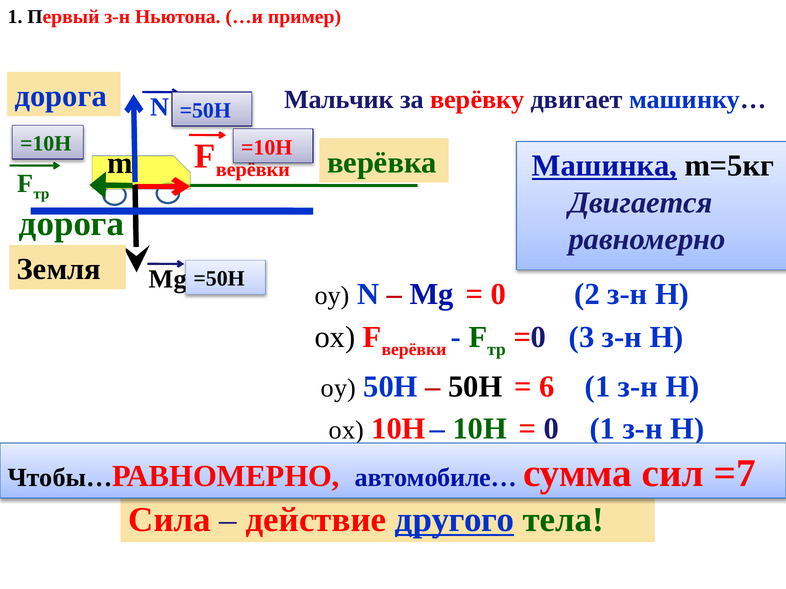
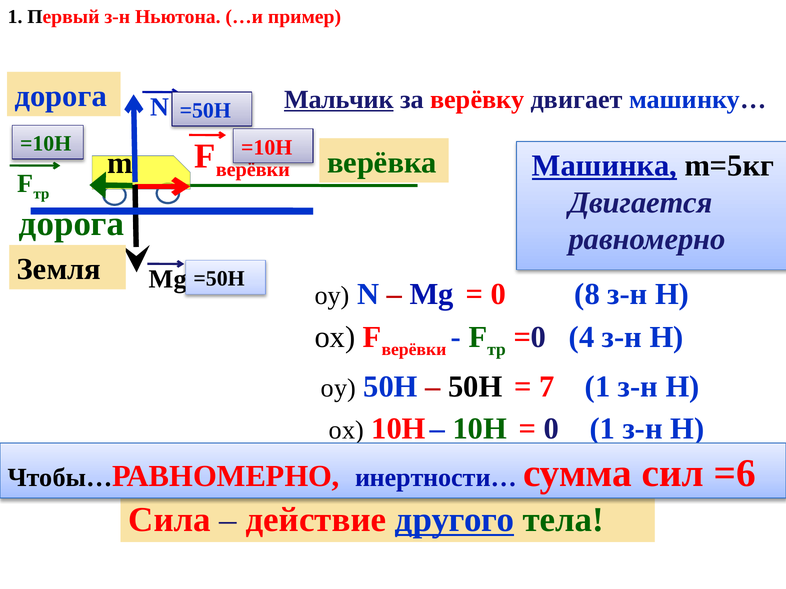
Мальчик underline: none -> present (339, 100)
2: 2 -> 8 (587, 294)
3: 3 -> 4 (582, 338)
6: 6 -> 7 (547, 387)
автомобиле…: автомобиле… -> инертности… (436, 478)
=7: =7 -> =6 (735, 473)
